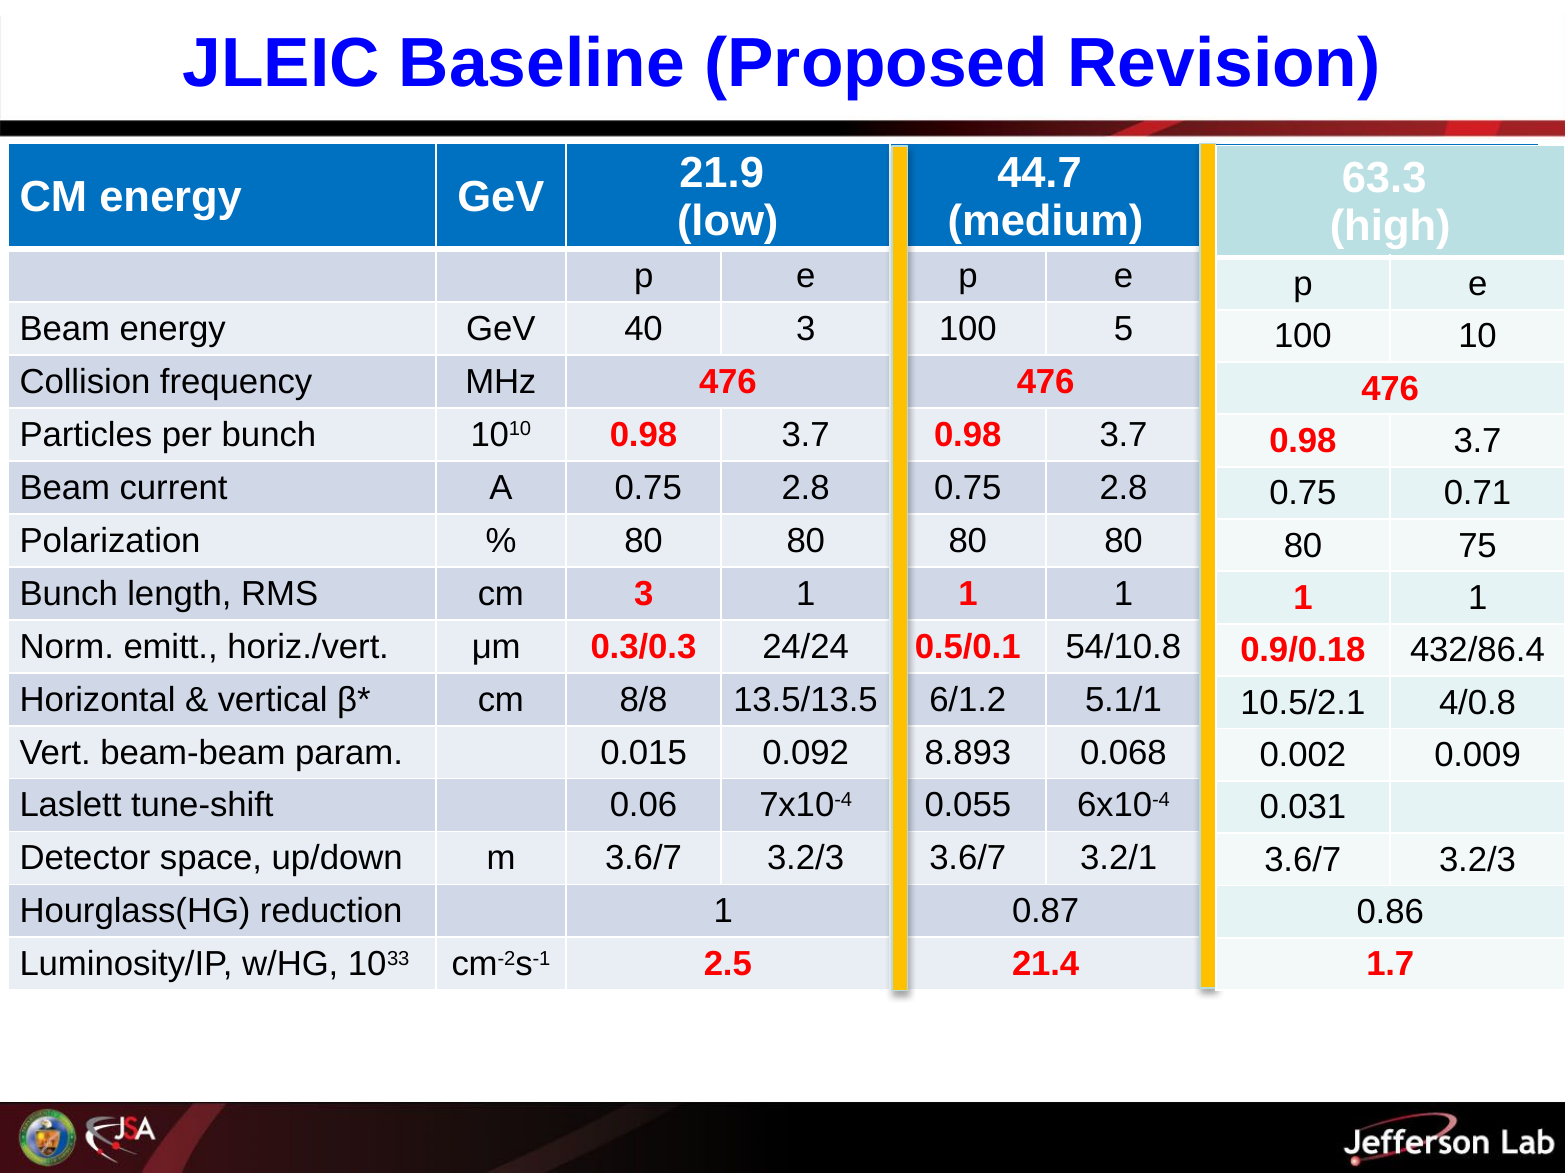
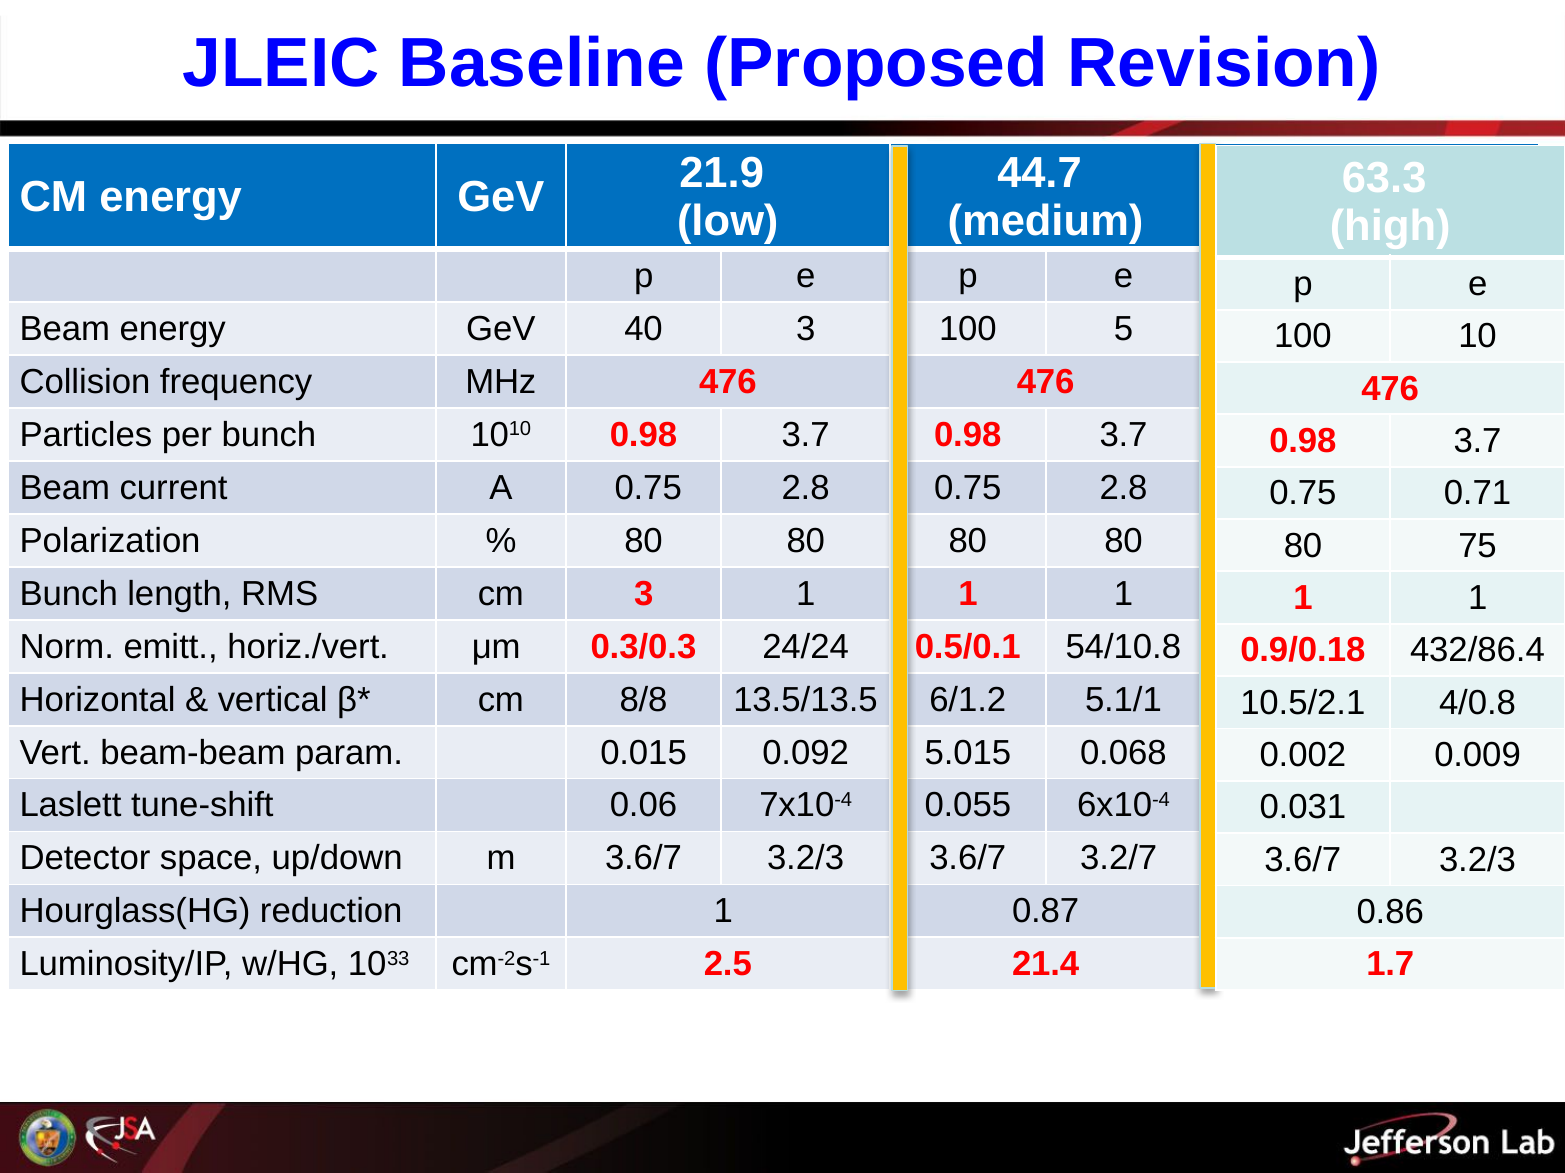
8.893: 8.893 -> 5.015 (968, 753)
3.2/1: 3.2/1 -> 3.2/7 (1119, 859)
